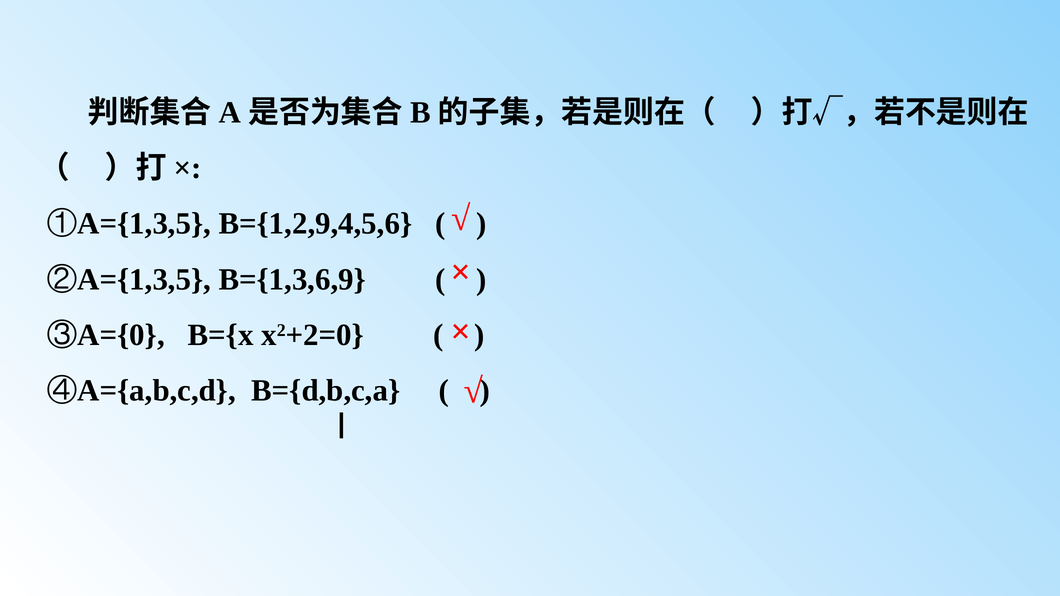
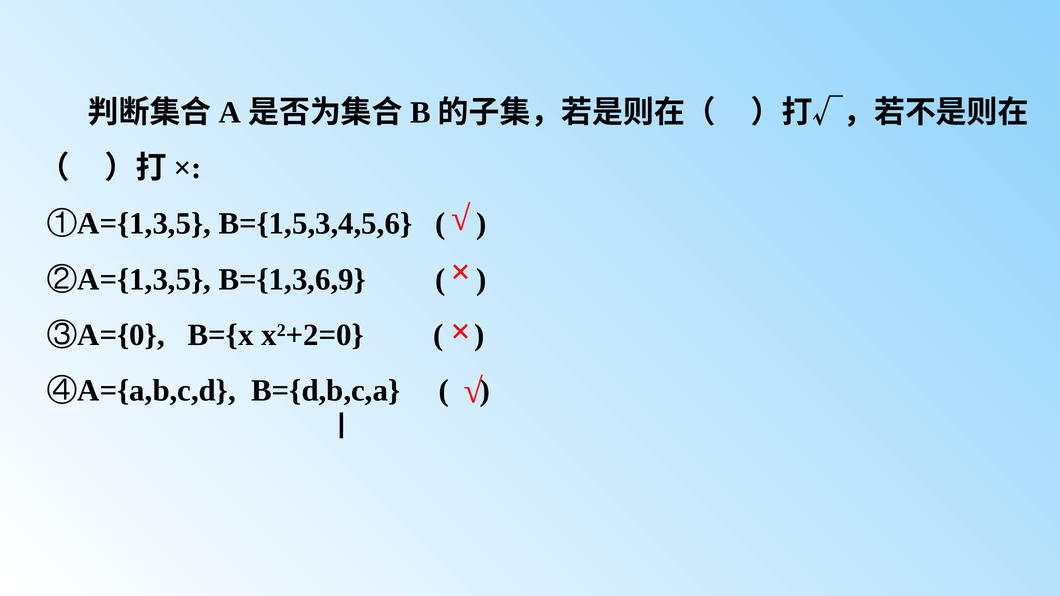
B={1,2,9,4,5,6: B={1,2,9,4,5,6 -> B={1,5,3,4,5,6 (315, 224)
